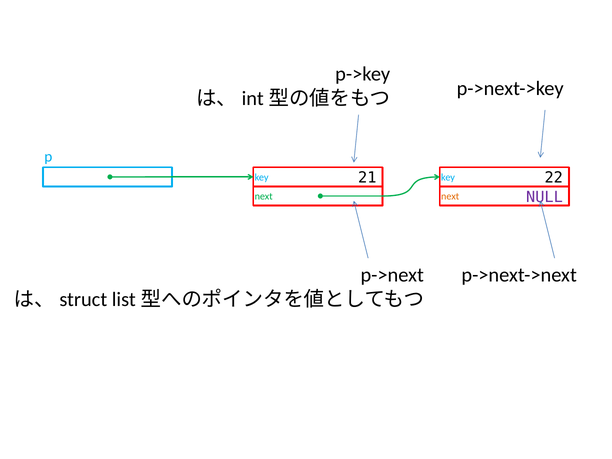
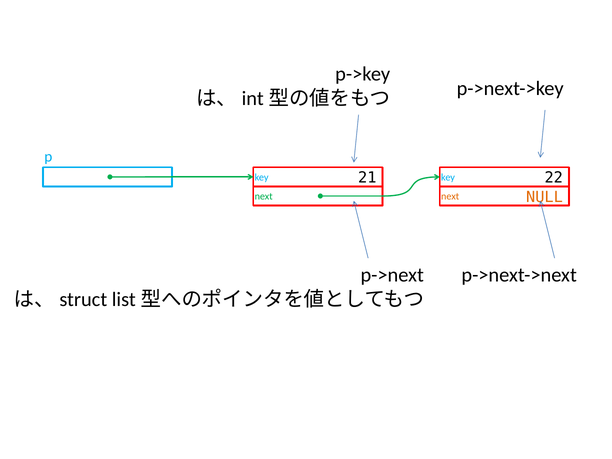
NULL colour: purple -> orange (544, 197)
